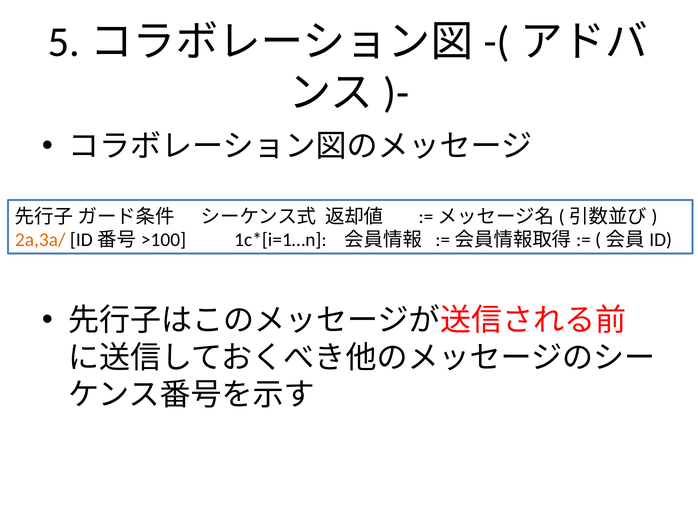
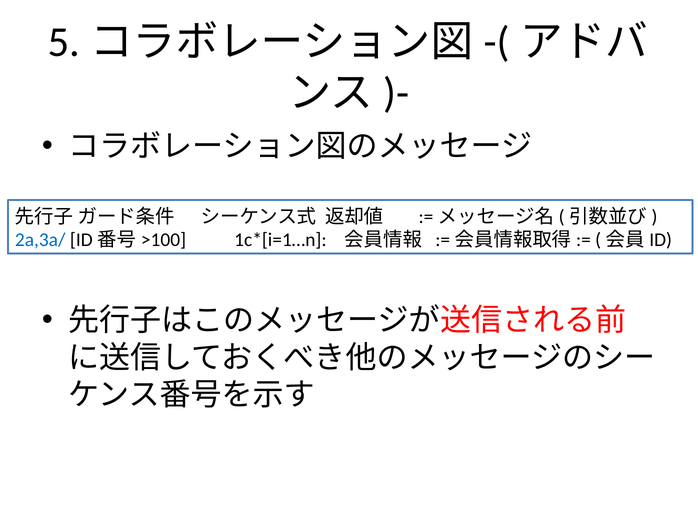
2a,3a/ colour: orange -> blue (40, 240)
